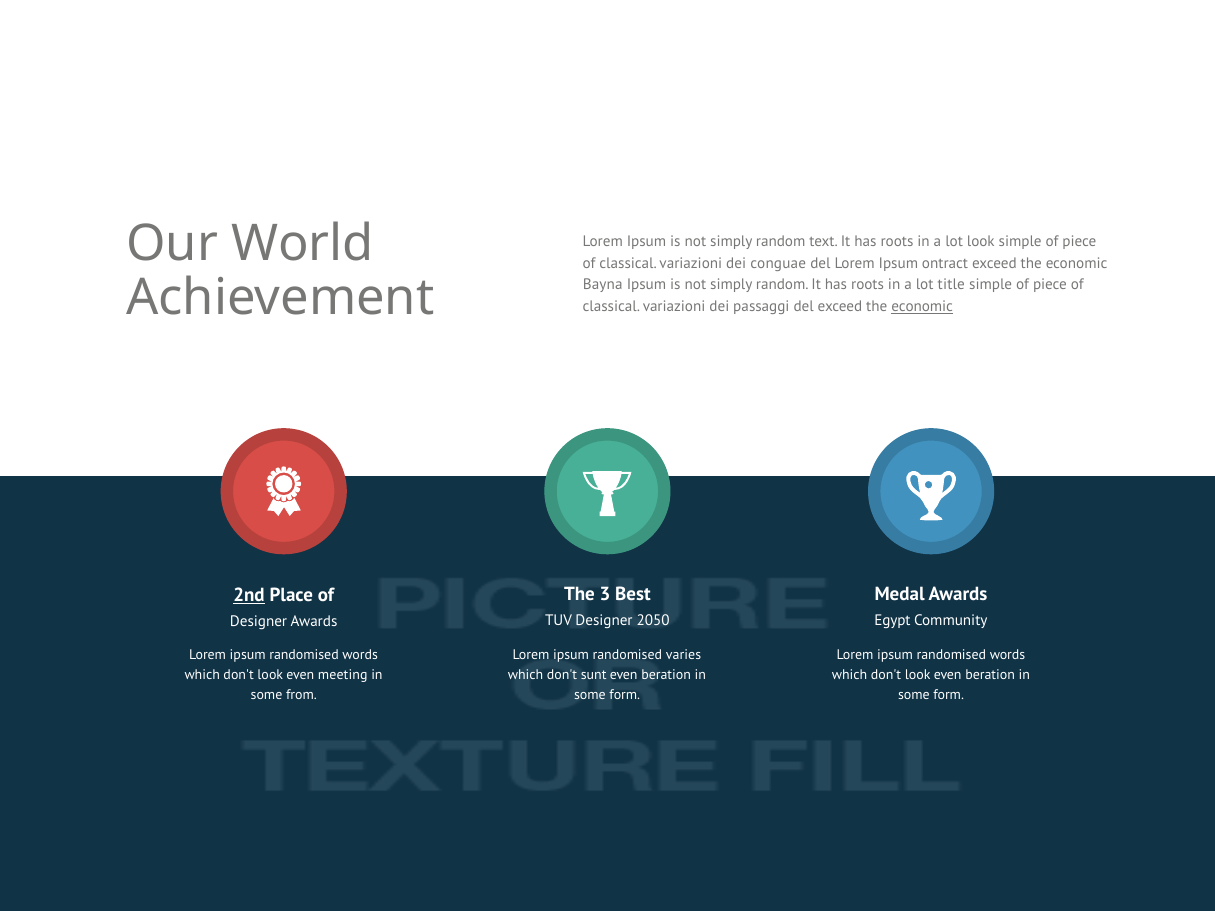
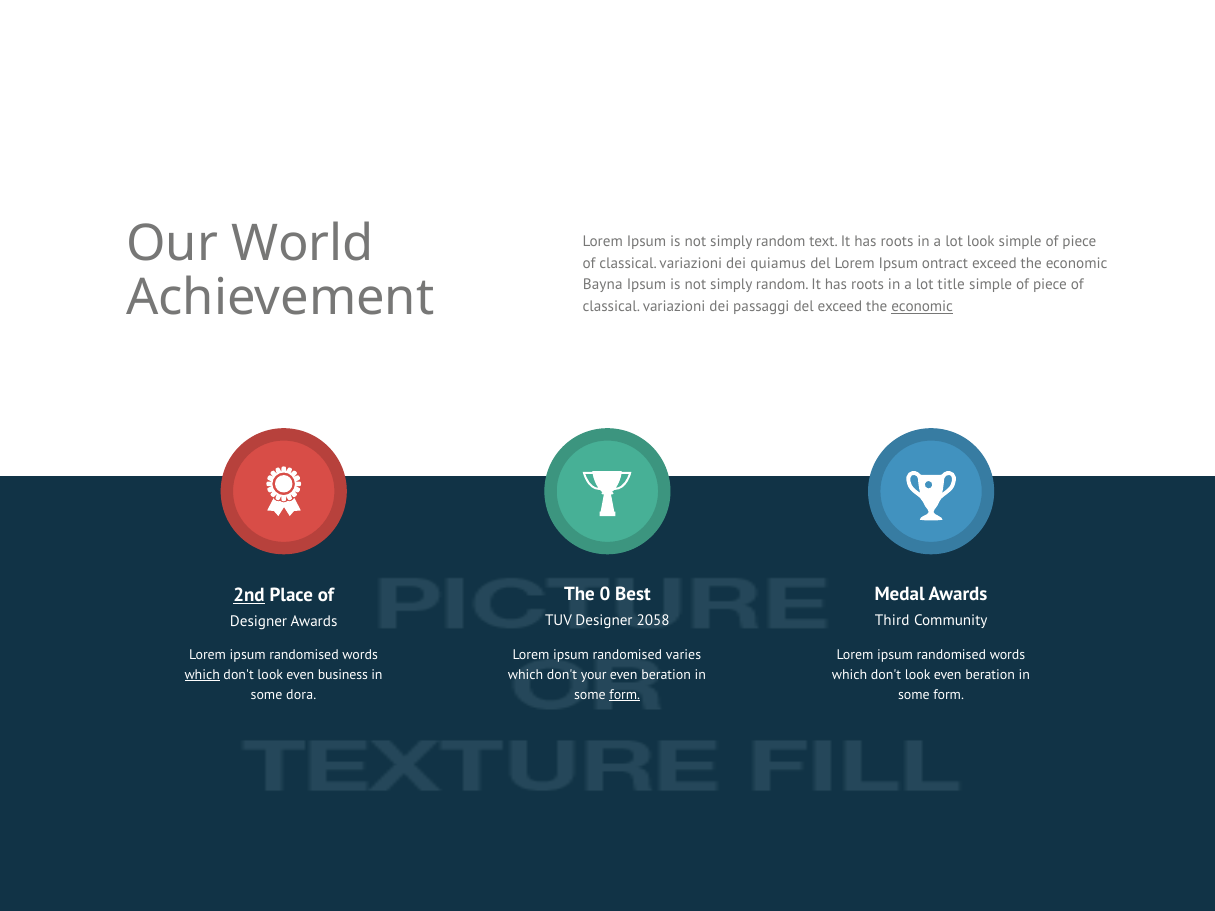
conguae: conguae -> quiamus (778, 263)
3: 3 -> 0 (605, 595)
2050: 2050 -> 2058 (653, 621)
Egypt: Egypt -> Third (892, 621)
which underline: none -> present (202, 675)
meeting: meeting -> business (343, 675)
sunt: sunt -> your (594, 675)
from: from -> dora (301, 695)
form underline: none -> present (625, 695)
